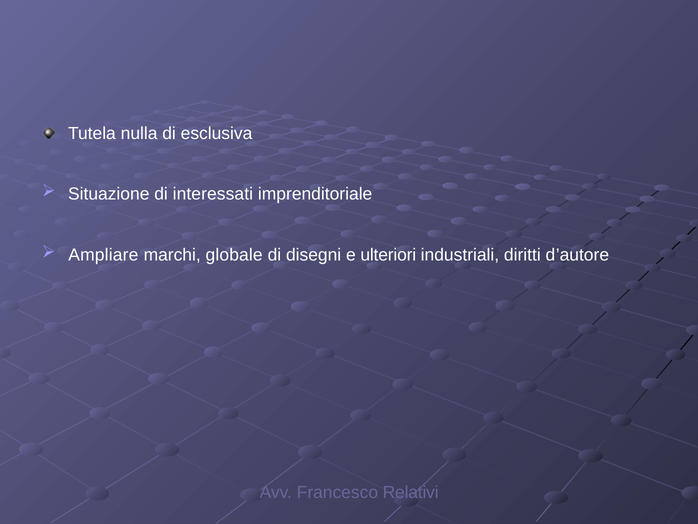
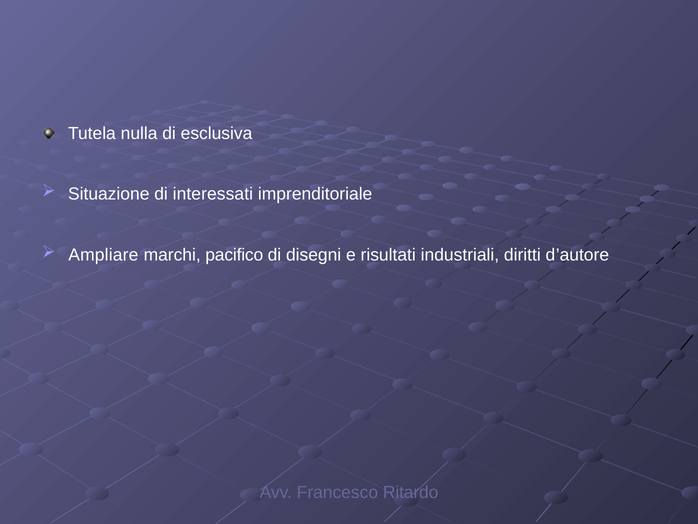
globale: globale -> pacifico (234, 255)
ulteriori: ulteriori -> risultati (388, 255)
Relativi: Relativi -> Ritardo (411, 492)
